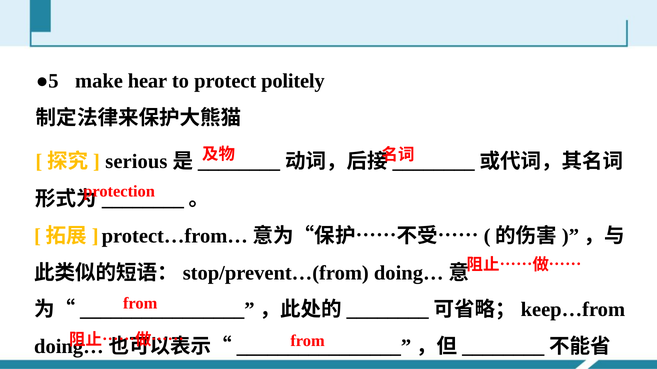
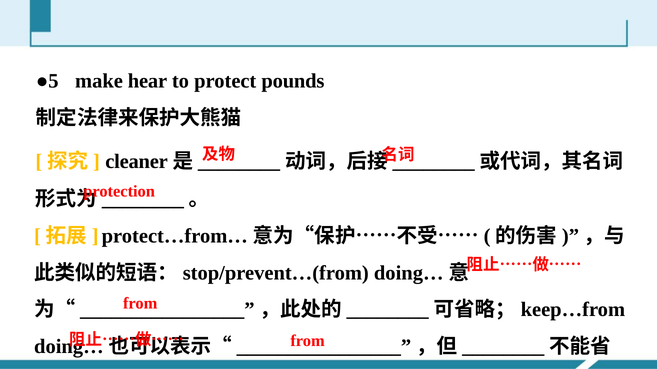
politely: politely -> pounds (293, 81)
serious: serious -> cleaner (137, 162)
